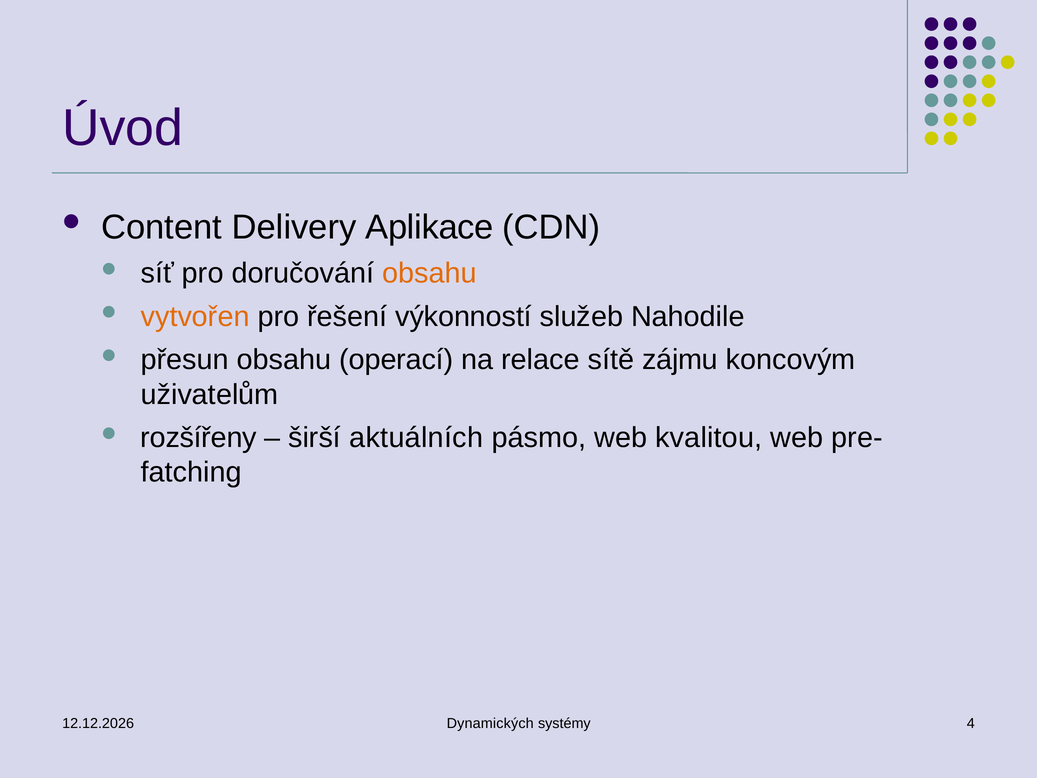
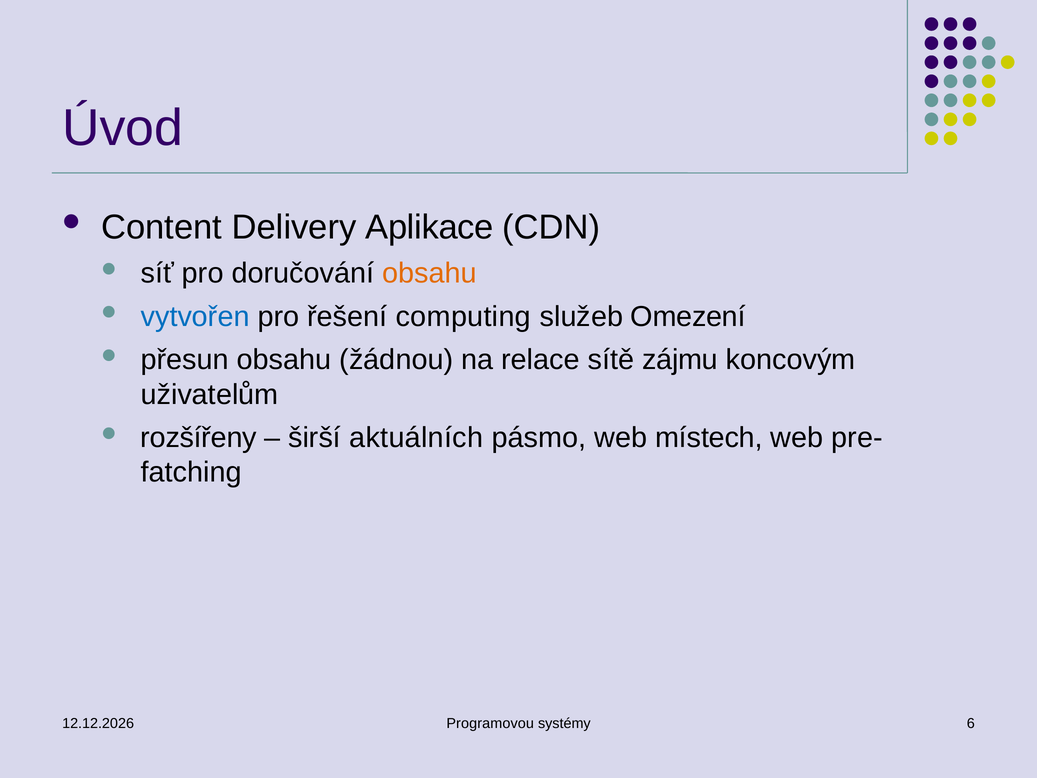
vytvořen colour: orange -> blue (195, 317)
výkonností: výkonností -> computing (463, 317)
Nahodile: Nahodile -> Omezení (688, 317)
operací: operací -> žádnou (396, 360)
kvalitou: kvalitou -> místech (709, 438)
Dynamických: Dynamických -> Programovou (490, 723)
4: 4 -> 6 (971, 723)
